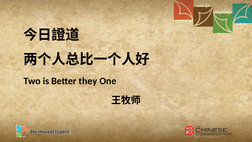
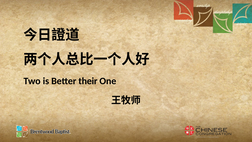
they: they -> their (88, 81)
